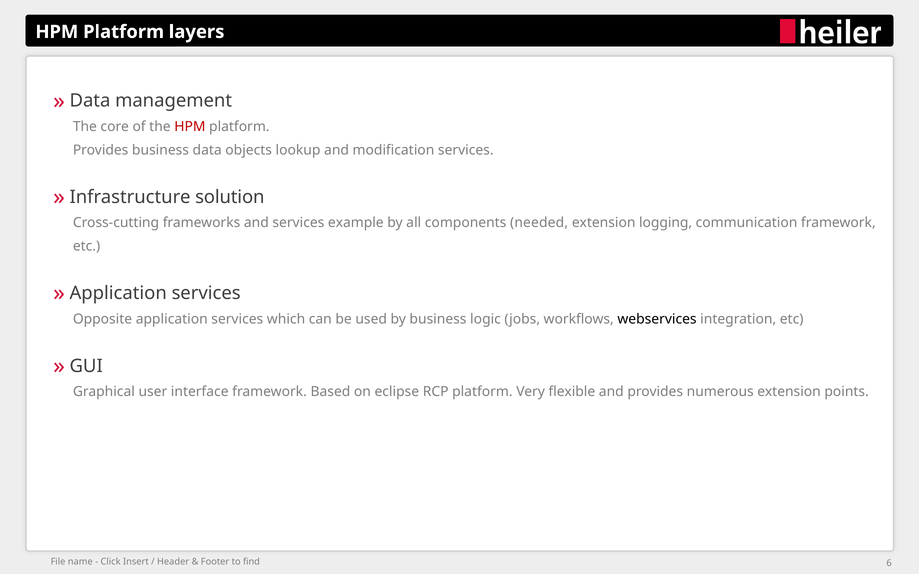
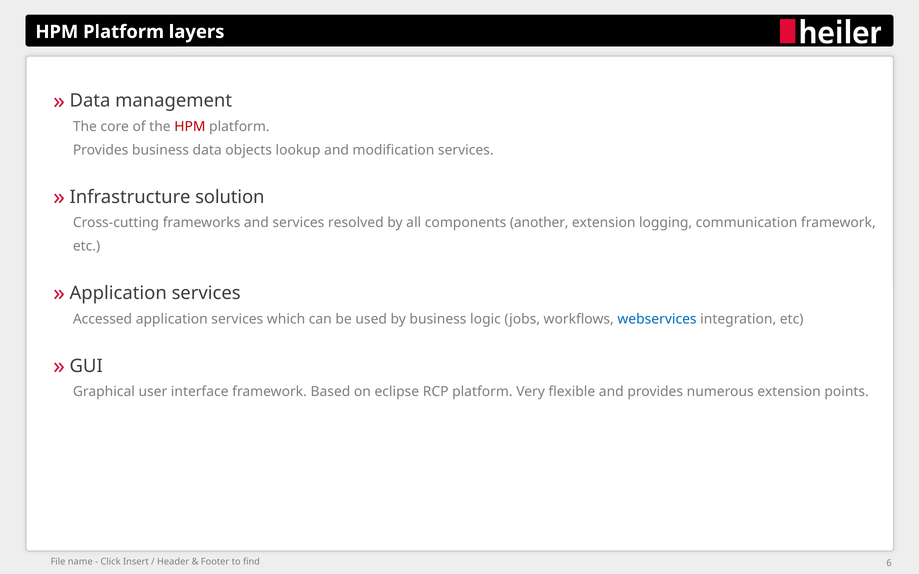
example: example -> resolved (356, 223)
needed: needed -> another (539, 223)
Opposite: Opposite -> Accessed (103, 319)
webservices colour: black -> blue (657, 319)
